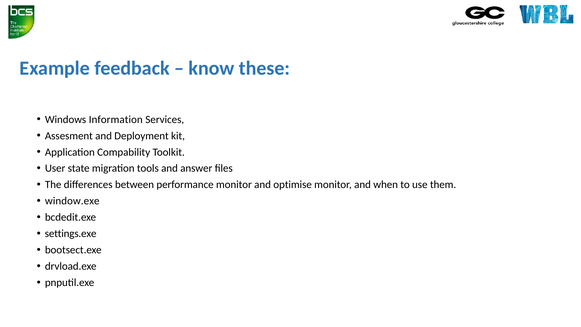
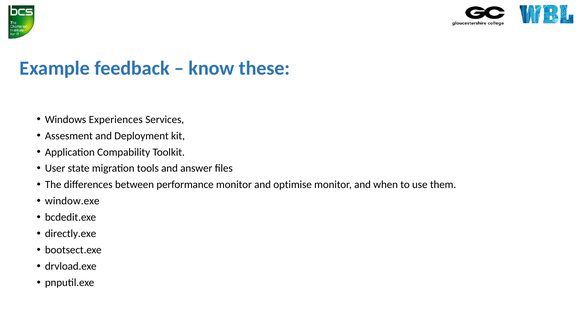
Information: Information -> Experiences (116, 119)
settings.exe: settings.exe -> directly.exe (71, 234)
